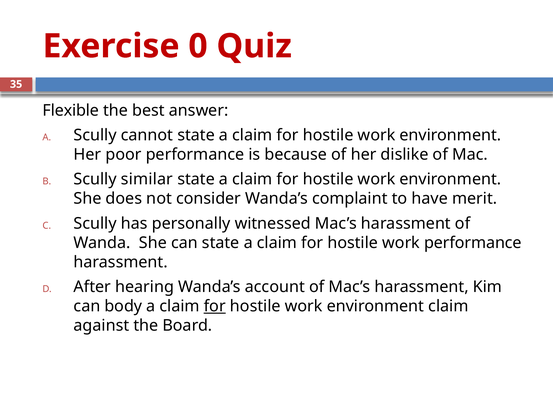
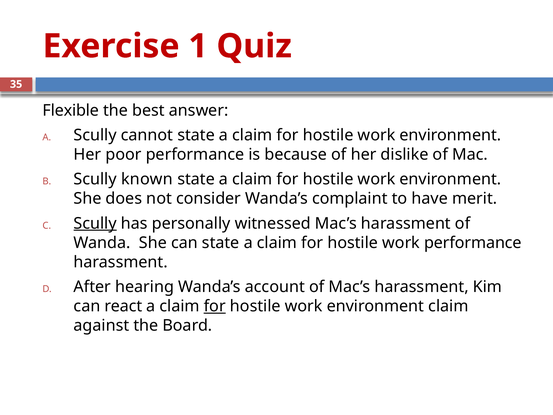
0: 0 -> 1 (198, 46)
similar: similar -> known (147, 179)
Scully underline: none -> present (95, 223)
body: body -> react (123, 306)
